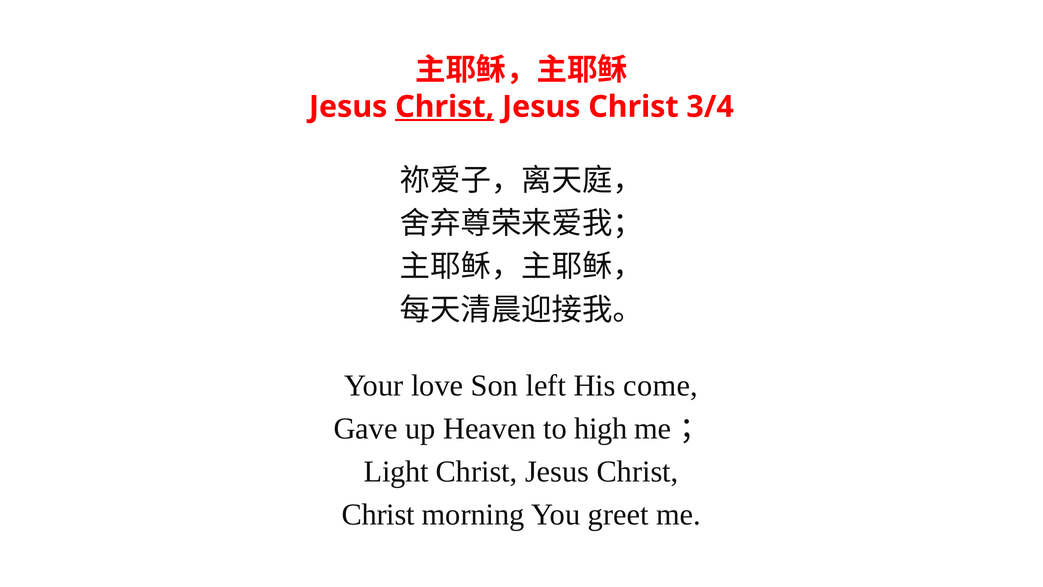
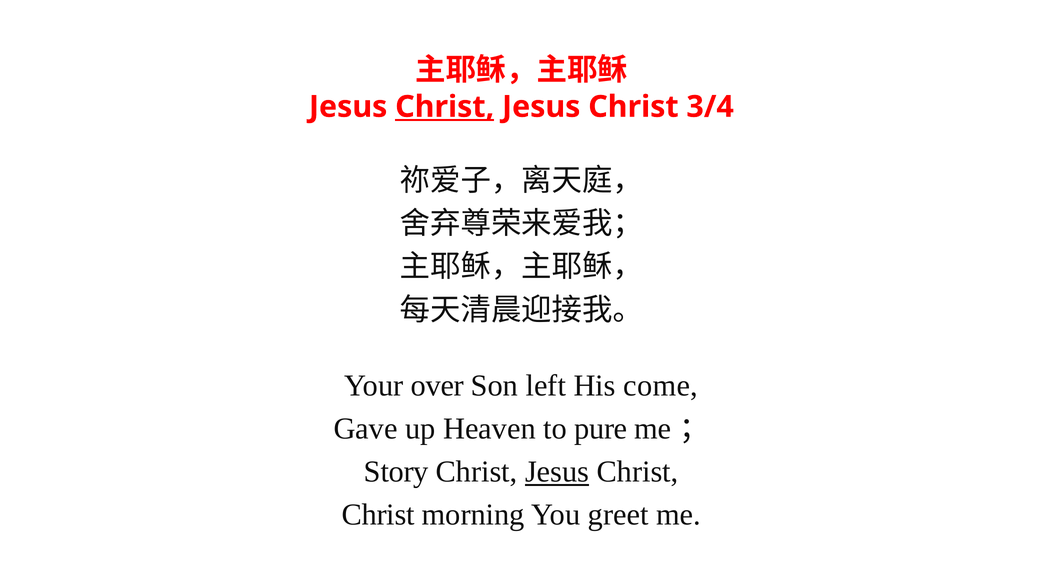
love: love -> over (437, 385)
high: high -> pure (601, 429)
Light: Light -> Story (396, 472)
Jesus underline: none -> present (557, 472)
